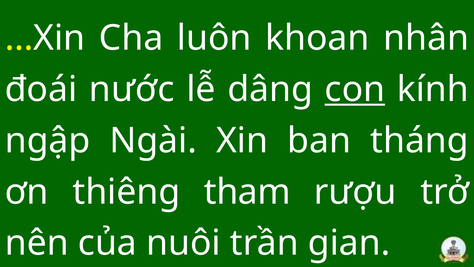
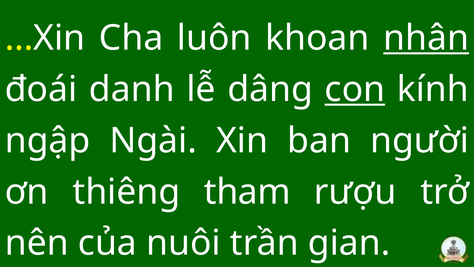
nhân underline: none -> present (426, 38)
nước: nước -> danh (132, 89)
tháng: tháng -> người (420, 141)
